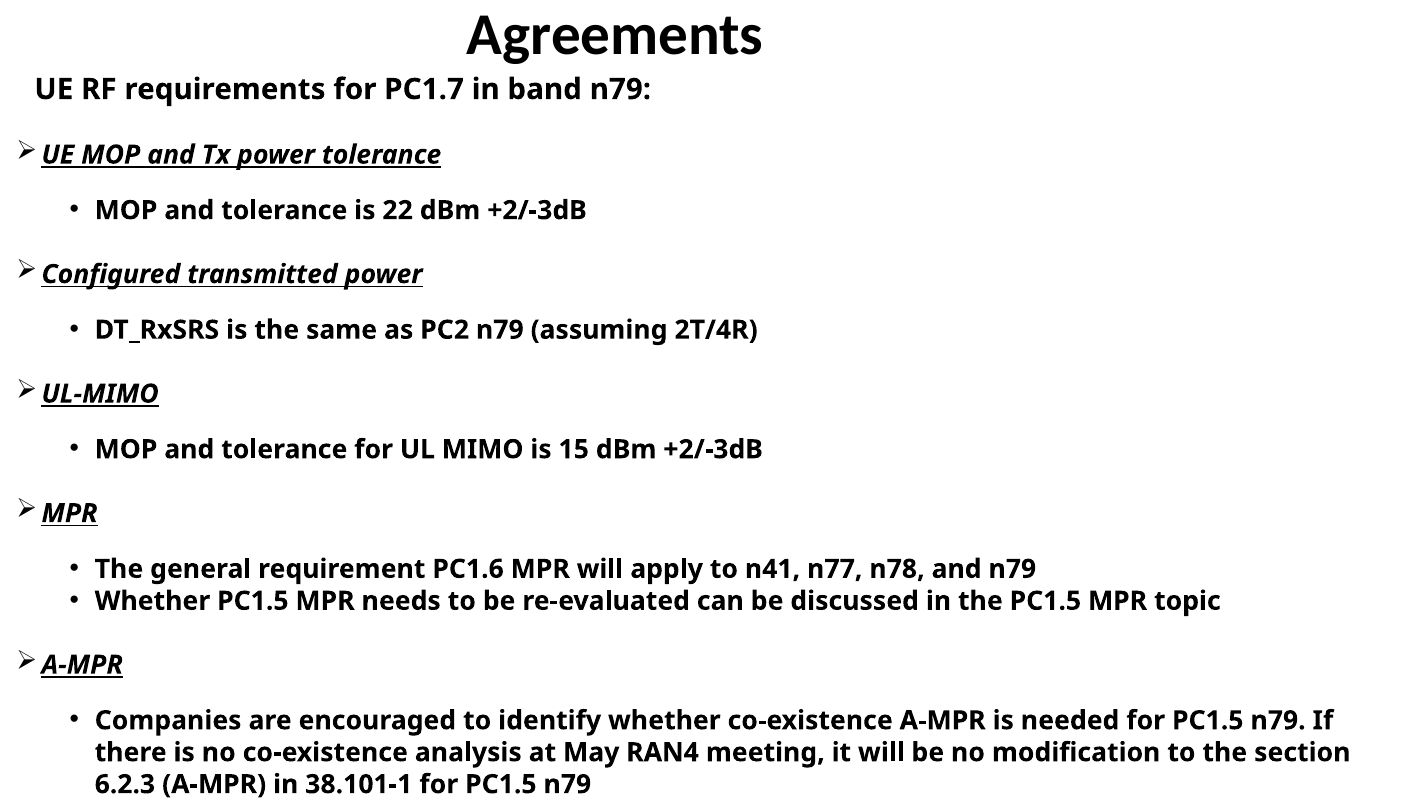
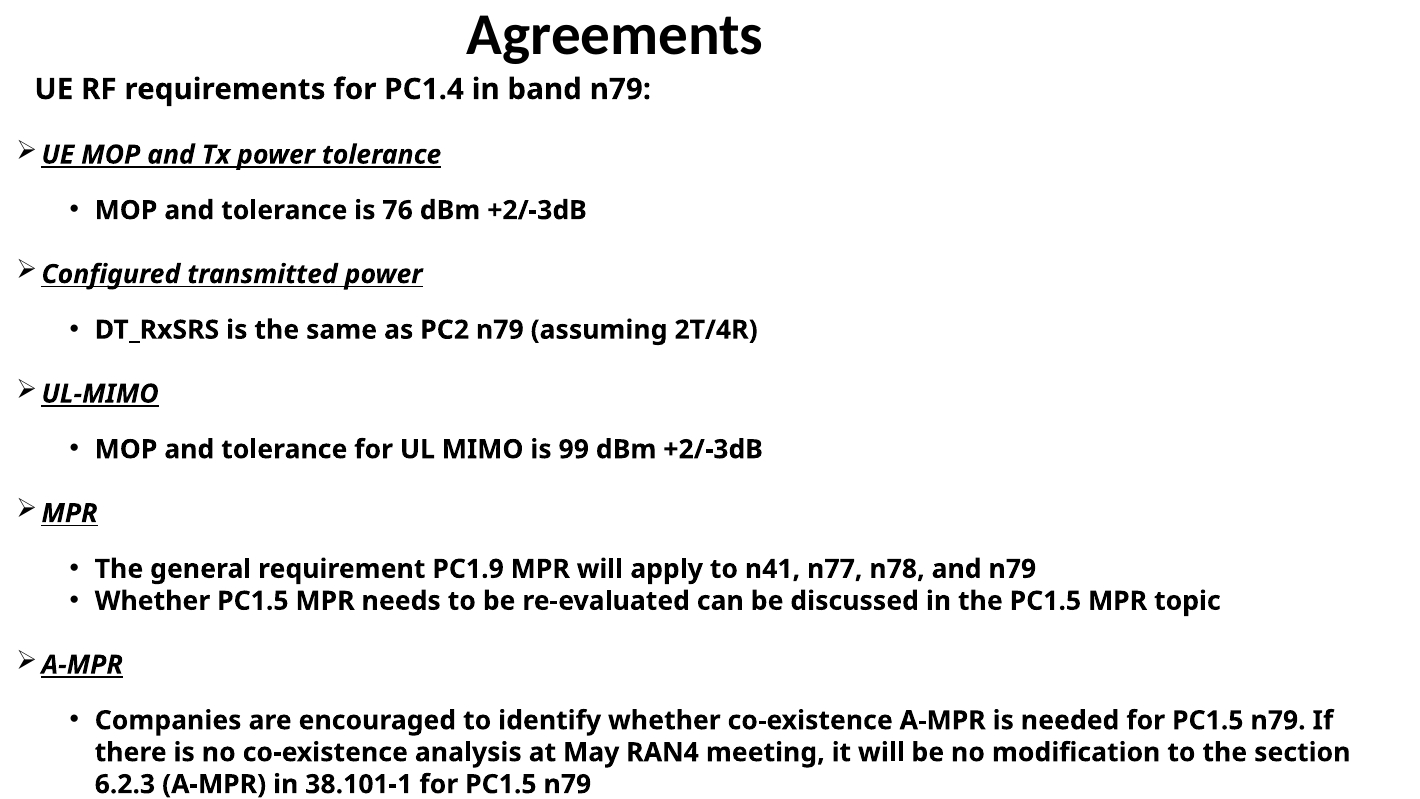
PC1.7: PC1.7 -> PC1.4 (424, 89)
22: 22 -> 76 (398, 210)
15: 15 -> 99 (574, 449)
PC1.6: PC1.6 -> PC1.9 (468, 569)
